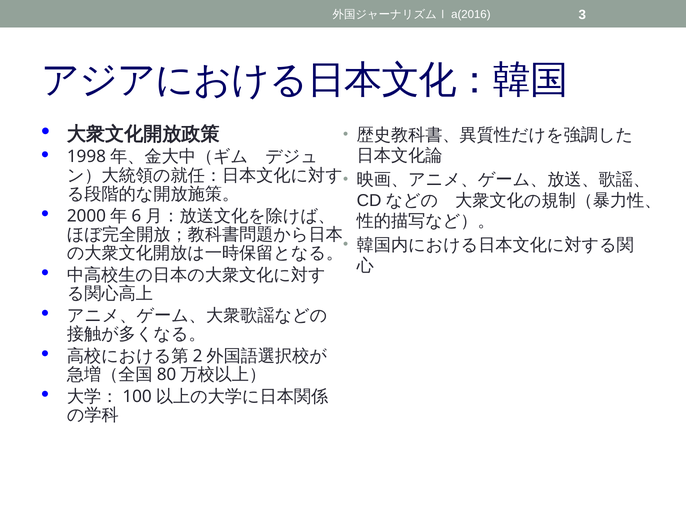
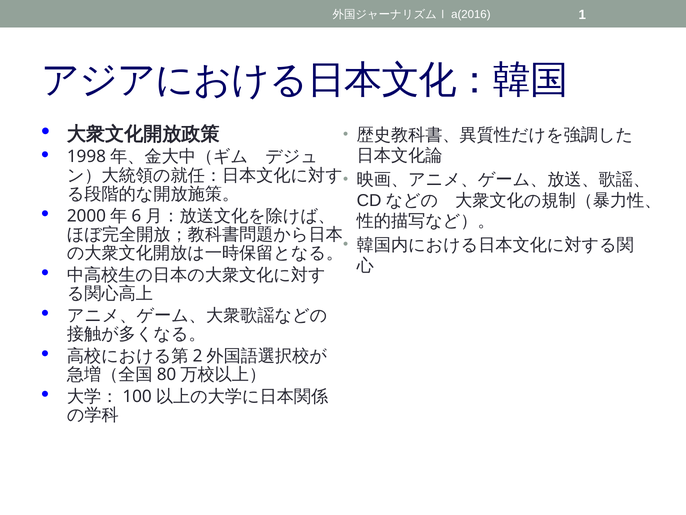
3: 3 -> 1 (582, 15)
